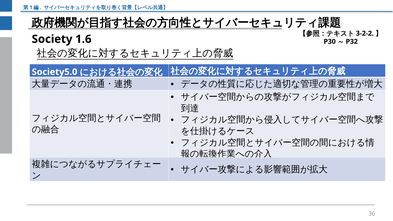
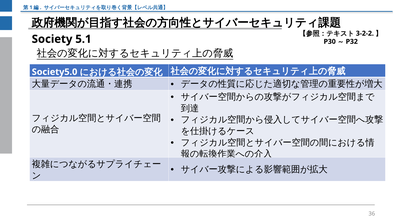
1.6: 1.6 -> 5.1 (83, 39)
